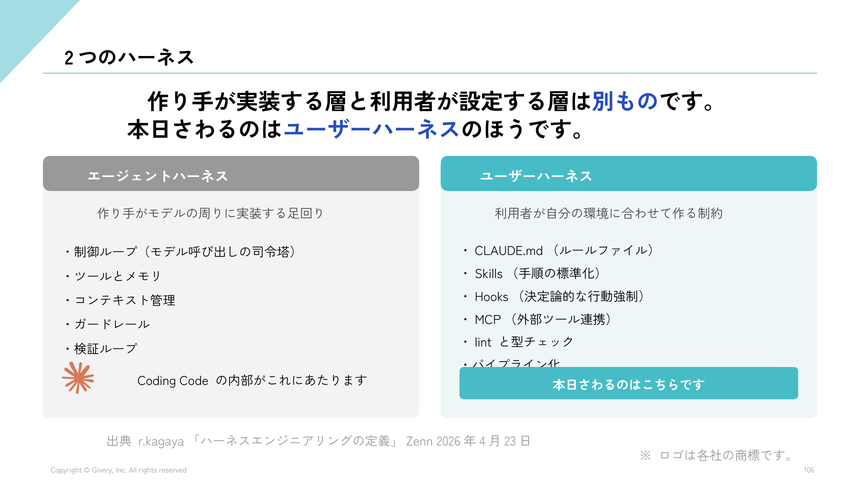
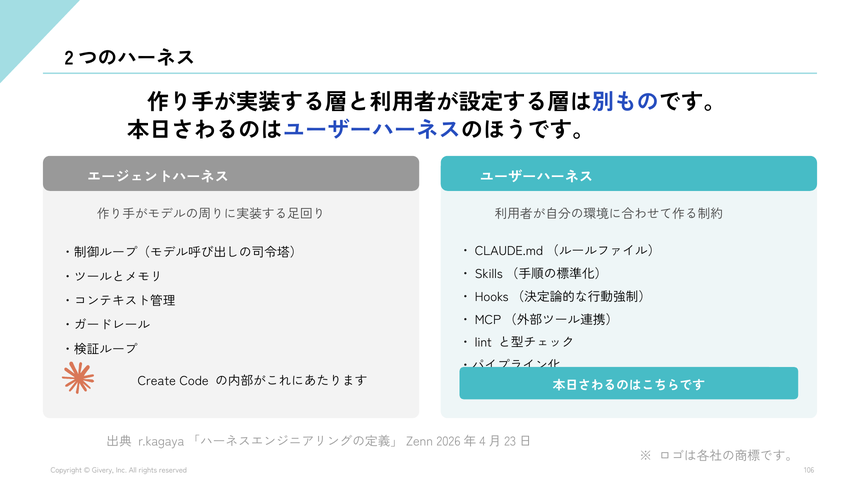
Coding: Coding -> Create (157, 381)
